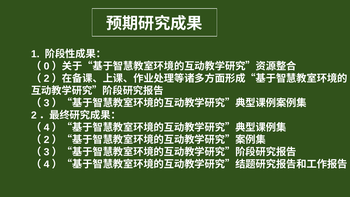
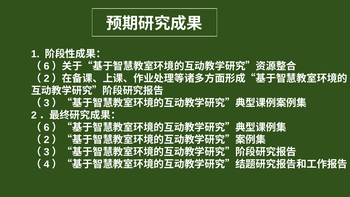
0: 0 -> 6 (47, 66)
4: 4 -> 6 (47, 127)
